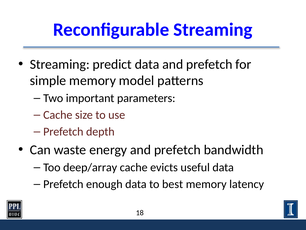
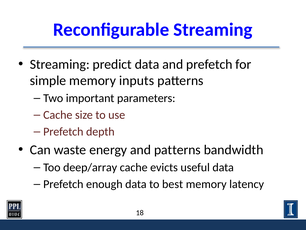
model: model -> inputs (137, 81)
energy and prefetch: prefetch -> patterns (177, 150)
